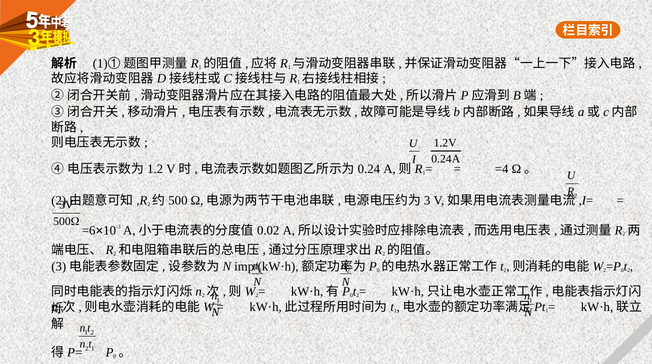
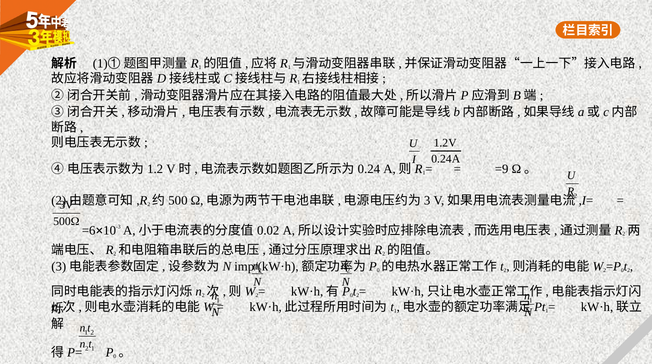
=4: =4 -> =9 (502, 169)
